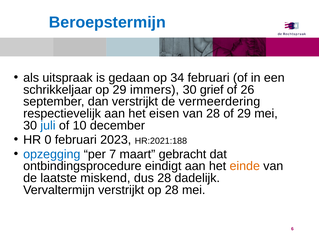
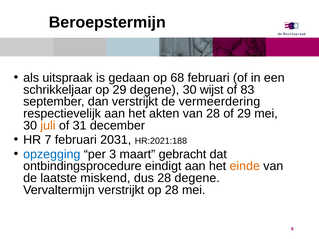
Beroepstermijn colour: blue -> black (107, 22)
34: 34 -> 68 (177, 78)
29 immers: immers -> degene (155, 90)
grief: grief -> wijst (212, 90)
26: 26 -> 83 (247, 90)
eisen: eisen -> akten (164, 114)
juli colour: blue -> orange (48, 126)
10: 10 -> 31 (80, 126)
0: 0 -> 7 (48, 140)
2023: 2023 -> 2031 (116, 140)
7: 7 -> 3 (113, 154)
28 dadelijk: dadelijk -> degene (197, 178)
